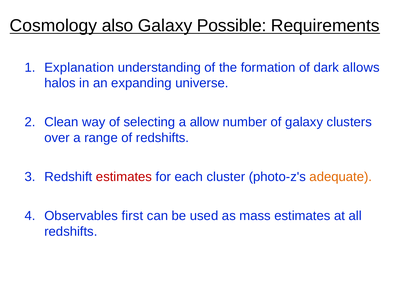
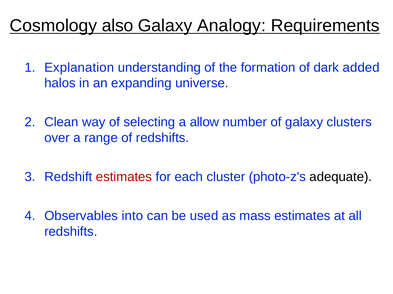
Possible: Possible -> Analogy (232, 26)
allows: allows -> added (361, 68)
adequate colour: orange -> black (341, 177)
first: first -> into (132, 216)
